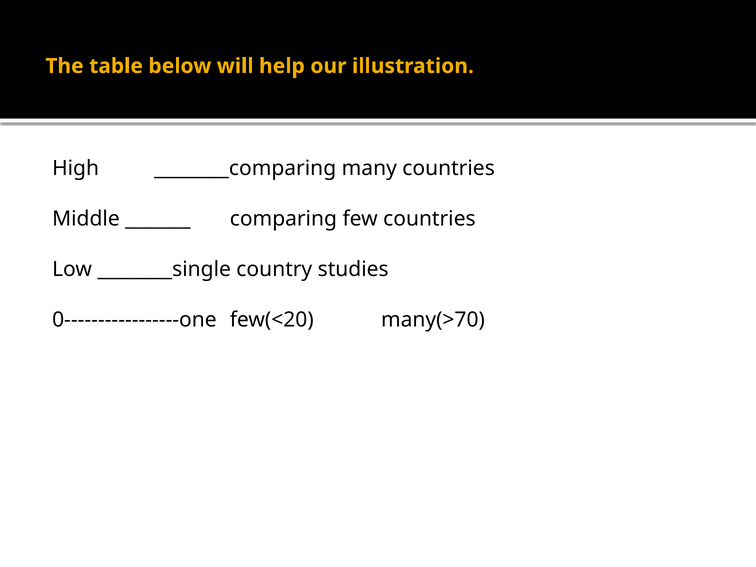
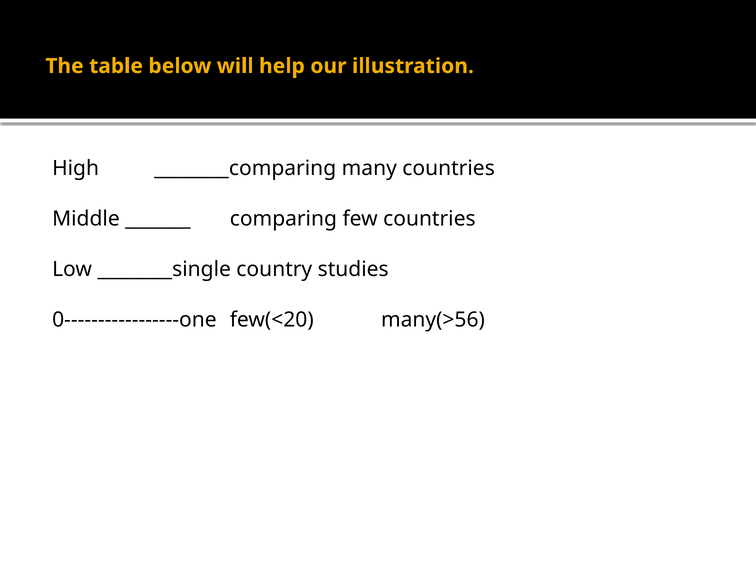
many(>70: many(>70 -> many(>56 (433, 320)
